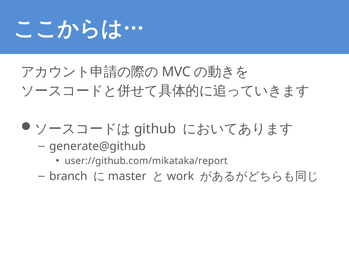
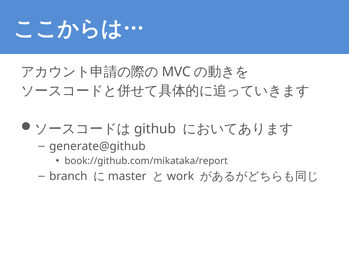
user://github.com/mikataka/report: user://github.com/mikataka/report -> book://github.com/mikataka/report (146, 161)
